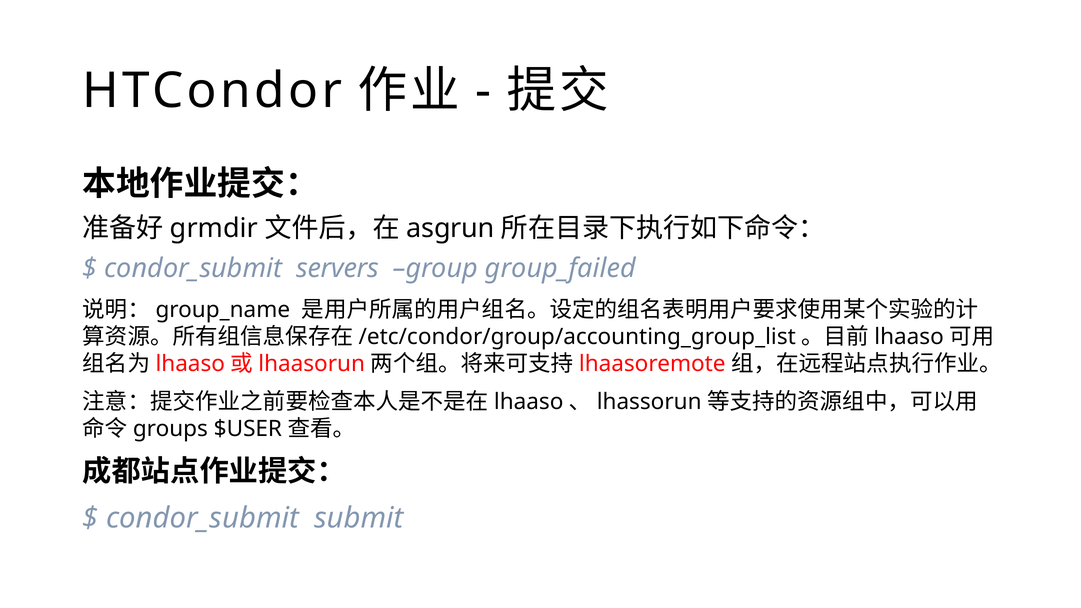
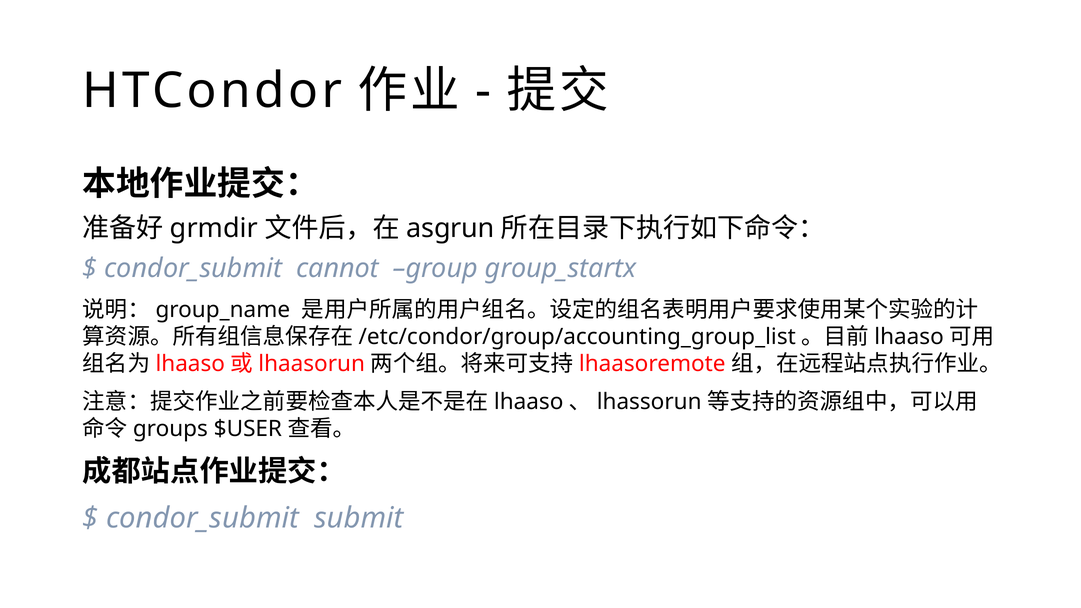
servers: servers -> cannot (337, 269)
group_failed: group_failed -> group_startx (561, 269)
